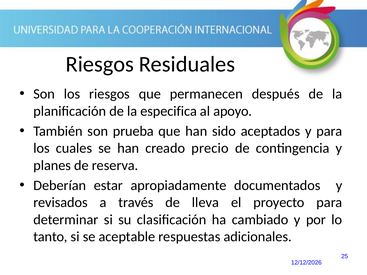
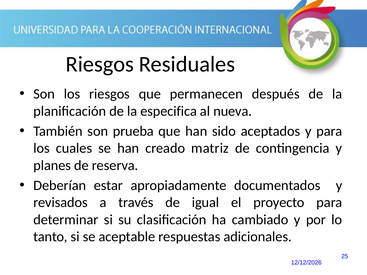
apoyo: apoyo -> nueva (233, 111)
precio: precio -> matriz (210, 148)
lleva: lleva -> igual (206, 203)
